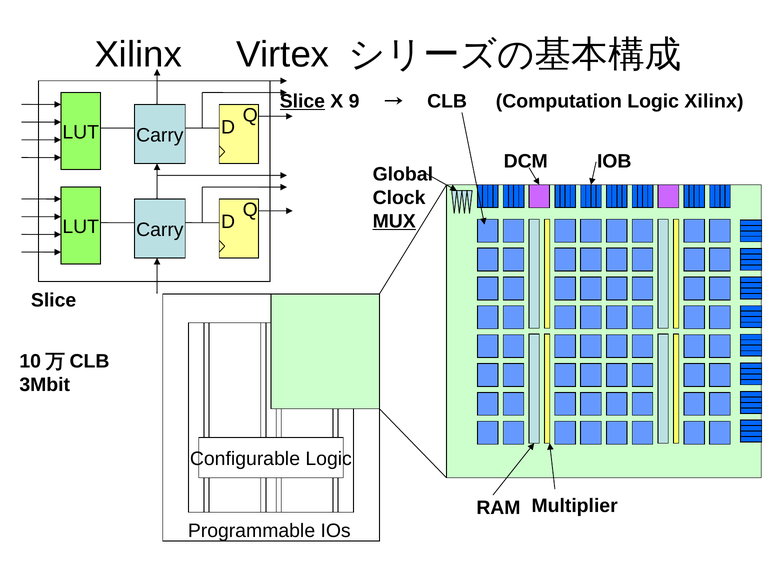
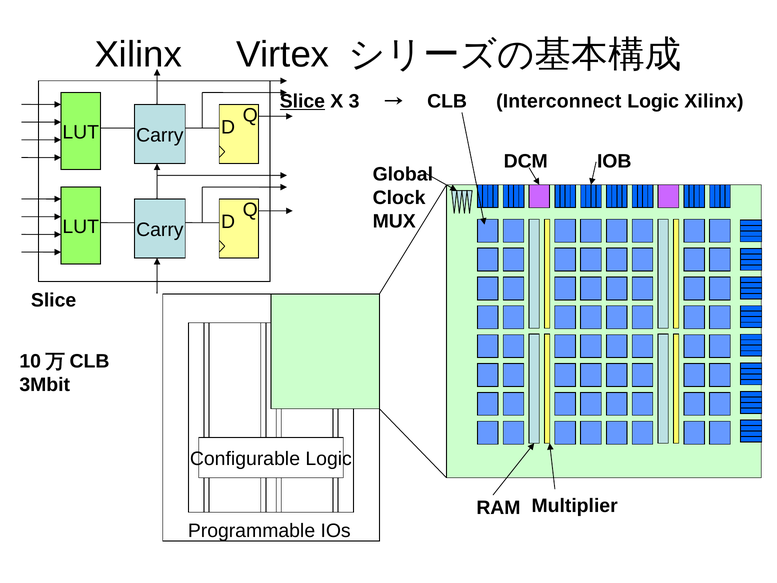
9: 9 -> 3 (354, 101)
Computation: Computation -> Interconnect (559, 101)
MUX underline: present -> none (394, 221)
